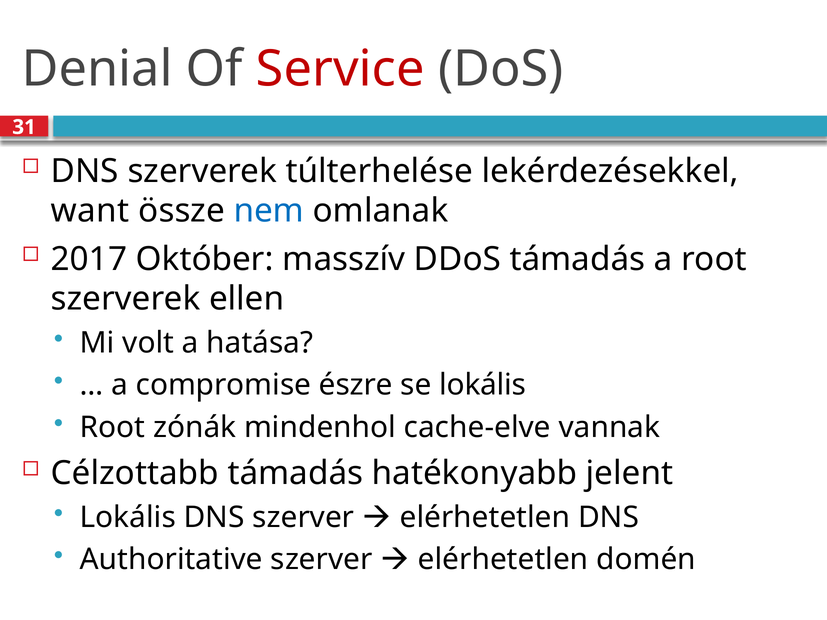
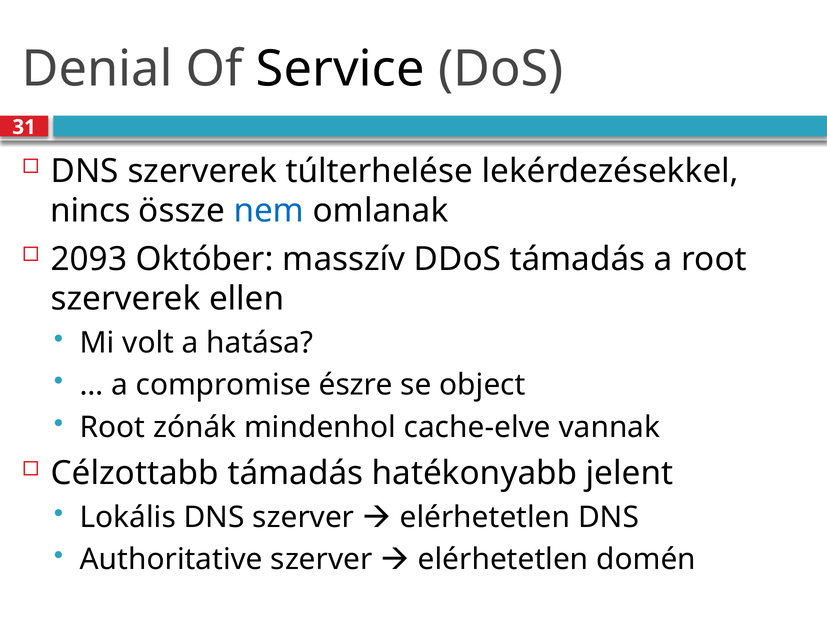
Service colour: red -> black (340, 69)
want: want -> nincs (90, 211)
2017: 2017 -> 2093 (89, 259)
se lokális: lokális -> object (482, 385)
